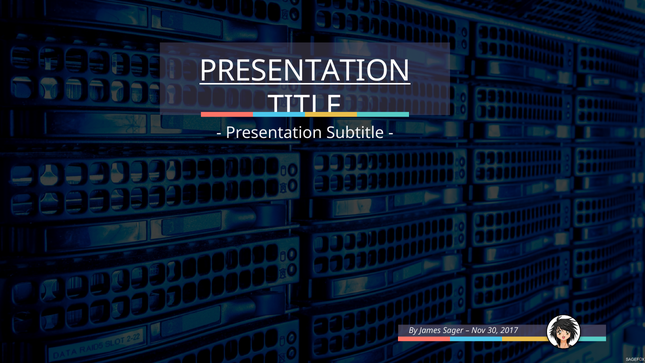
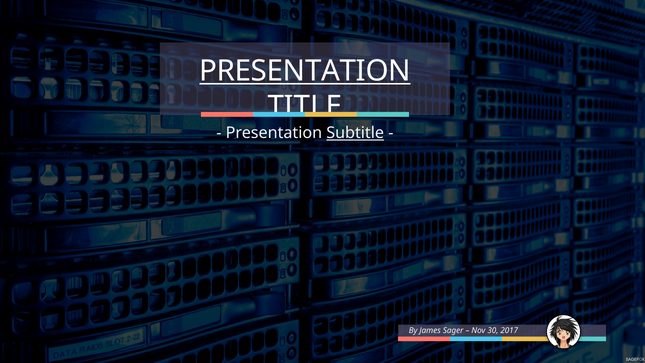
Subtitle underline: none -> present (355, 133)
